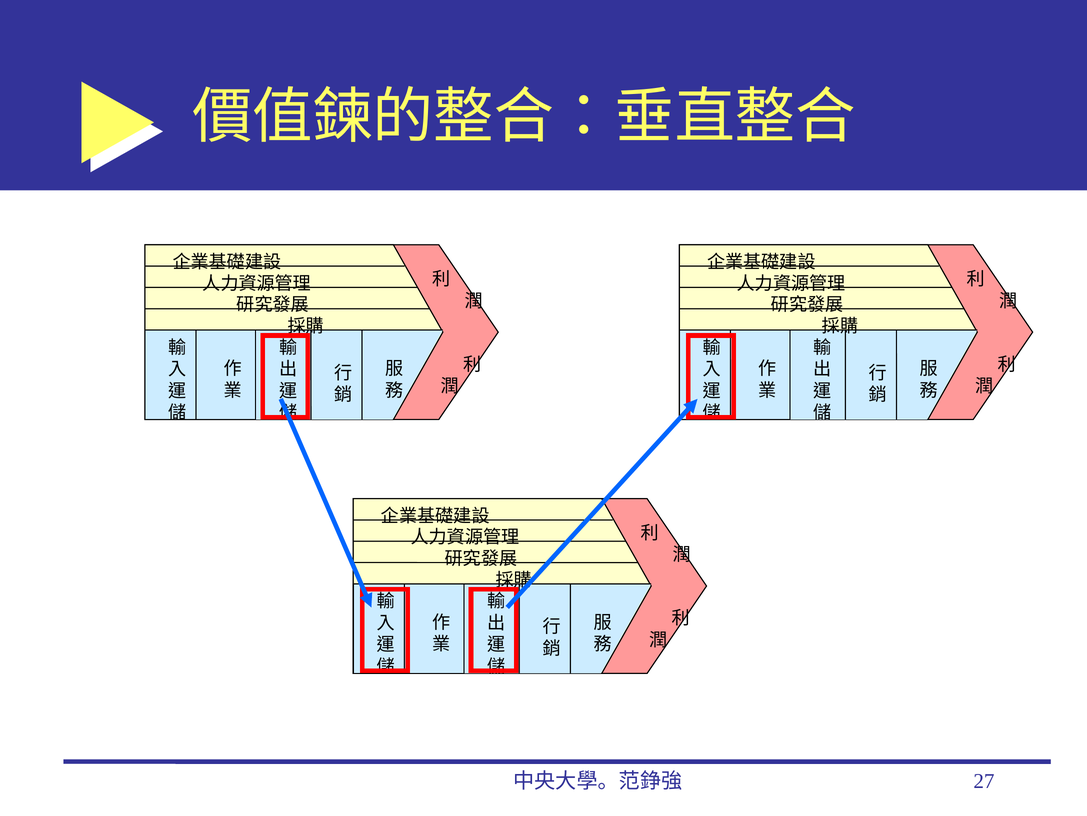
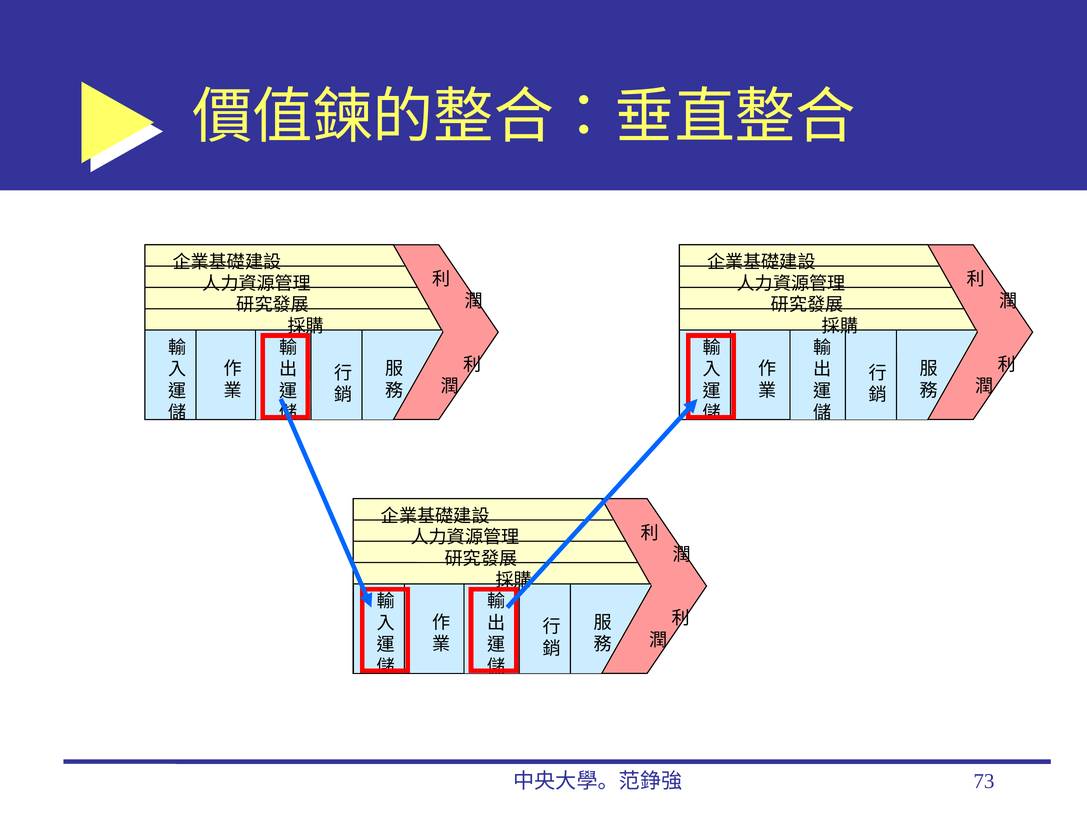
27: 27 -> 73 (984, 780)
